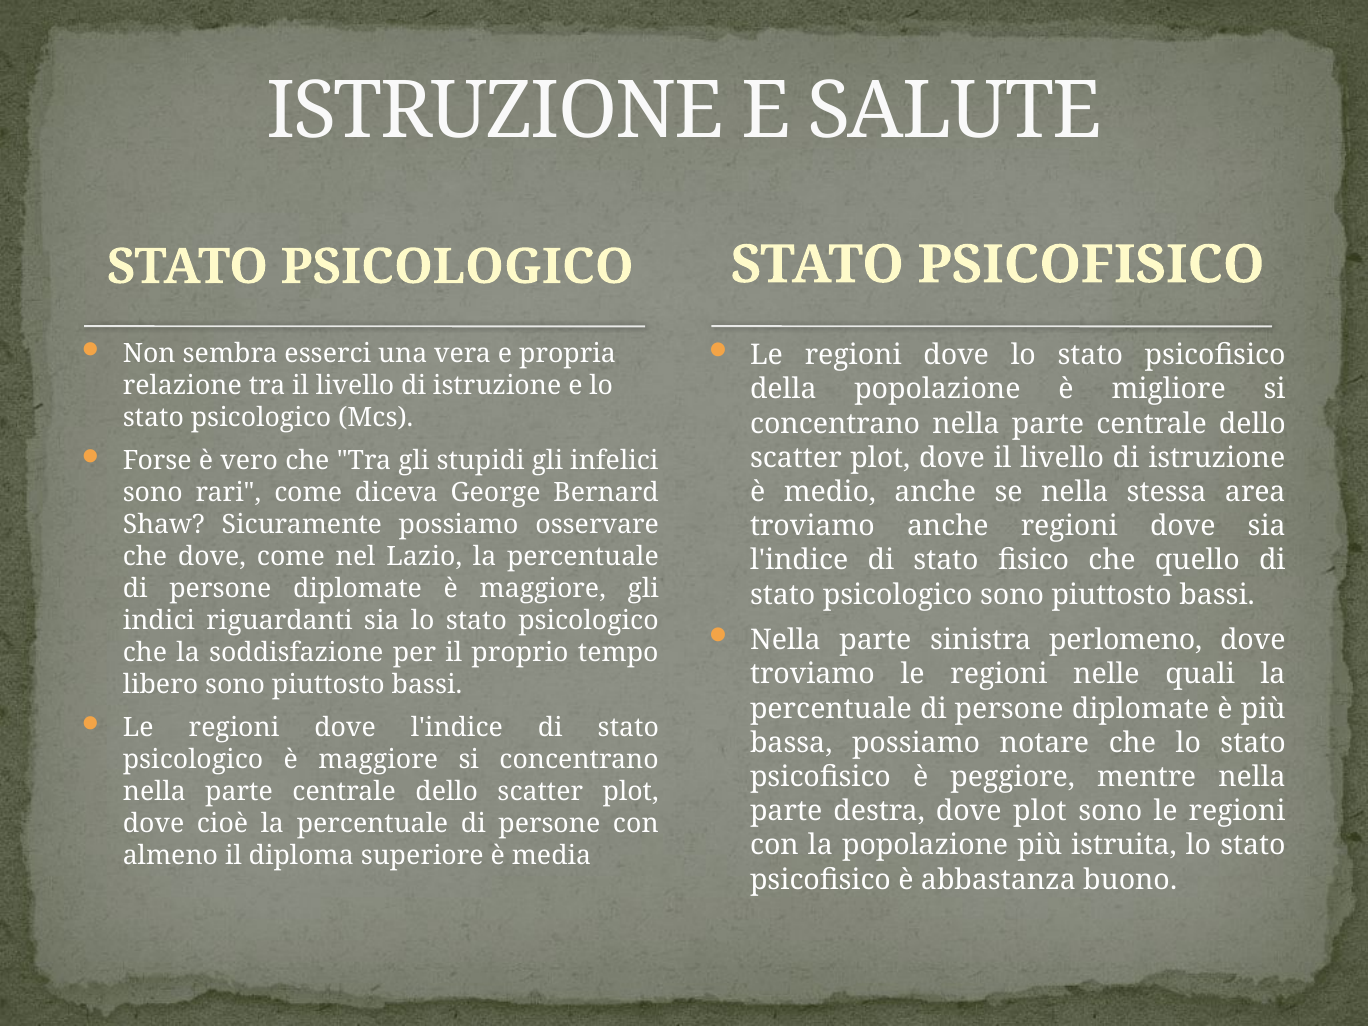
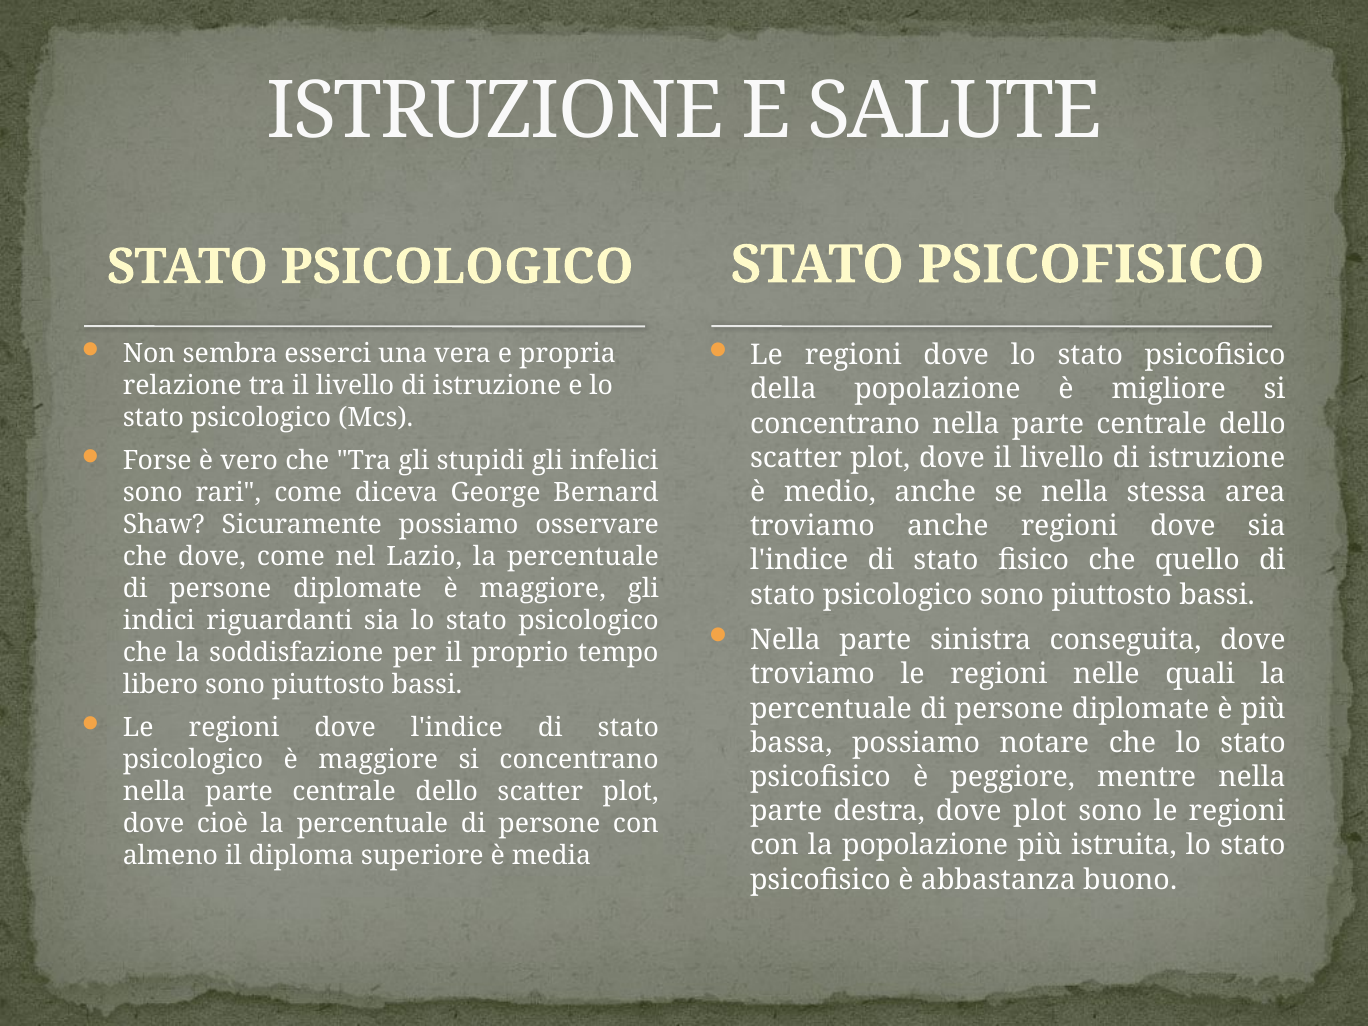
perlomeno: perlomeno -> conseguita (1126, 640)
